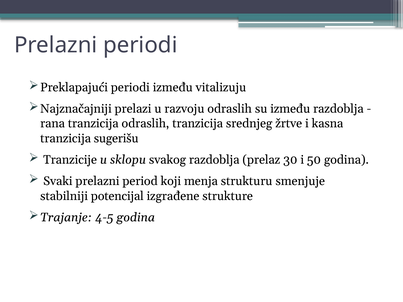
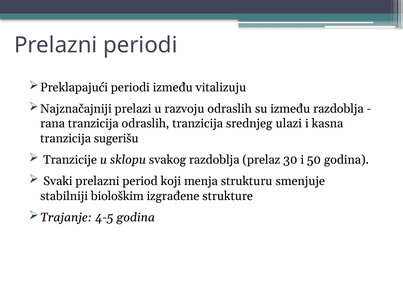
žrtve: žrtve -> ulazi (289, 124)
potencijal: potencijal -> biološkim (117, 196)
